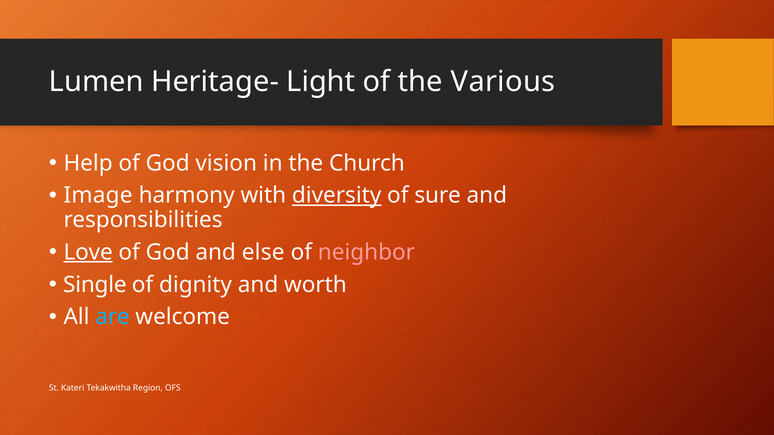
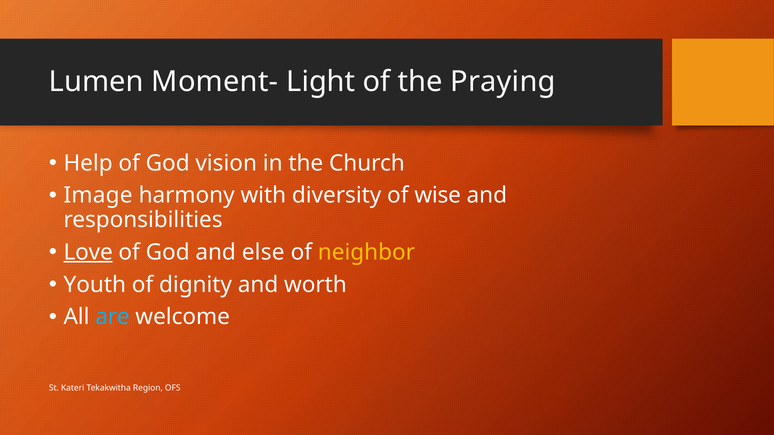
Heritage-: Heritage- -> Moment- (215, 82)
Various: Various -> Praying (503, 82)
diversity underline: present -> none (337, 196)
sure: sure -> wise (438, 196)
neighbor colour: pink -> yellow (366, 252)
Single: Single -> Youth (95, 285)
